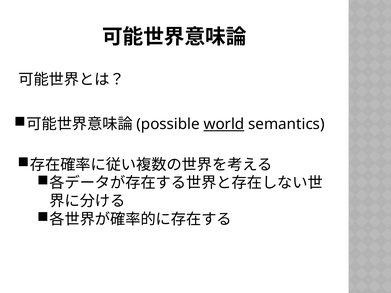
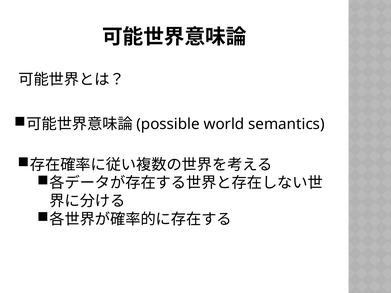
world underline: present -> none (224, 124)
